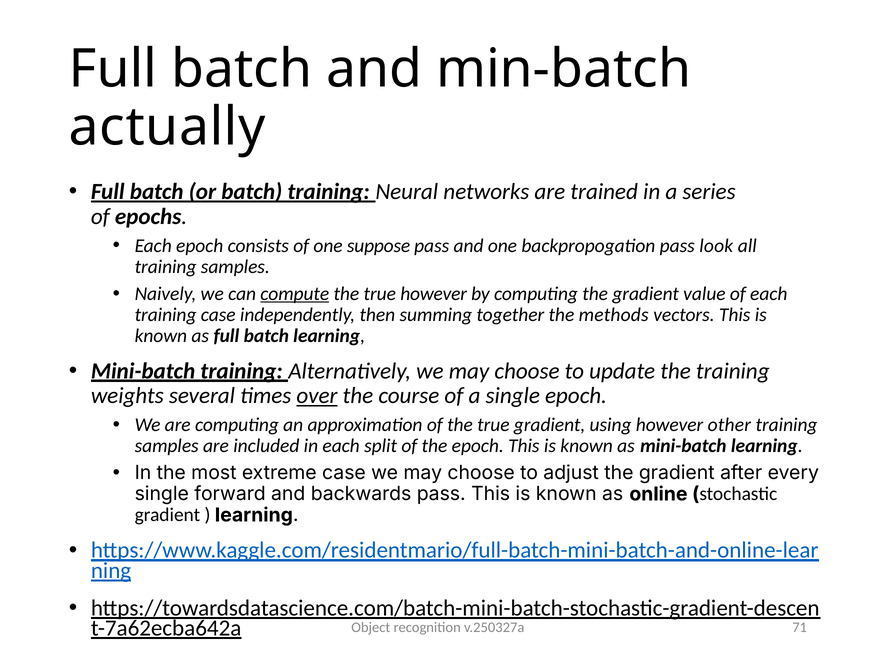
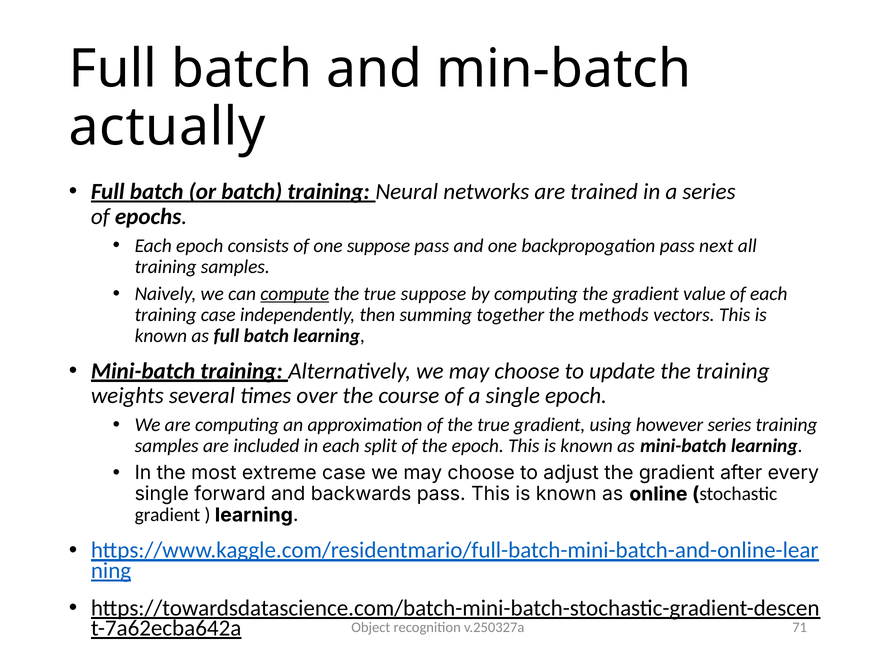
look: look -> next (716, 246)
true however: however -> suppose (433, 294)
over underline: present -> none (317, 396)
however other: other -> series (730, 425)
